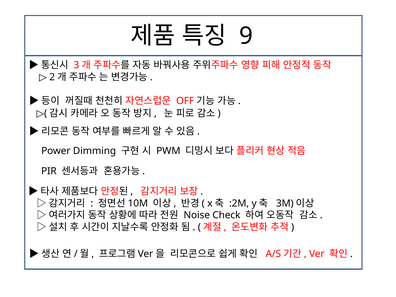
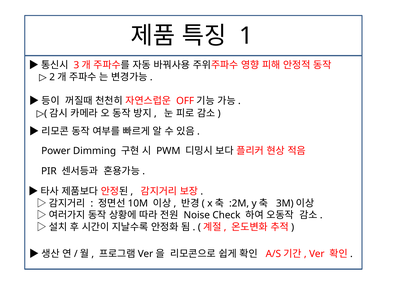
9: 9 -> 1 (246, 36)
